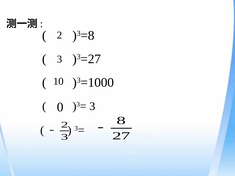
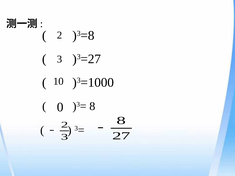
)3= 3: 3 -> 8 (92, 106)
